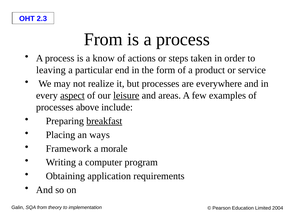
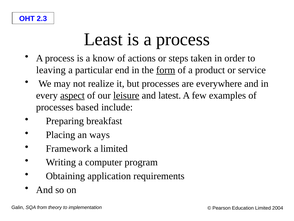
From: From -> Least (103, 39)
form underline: none -> present (166, 70)
areas: areas -> latest (170, 95)
above: above -> based (87, 107)
breakfast underline: present -> none (104, 121)
a morale: morale -> limited (114, 148)
